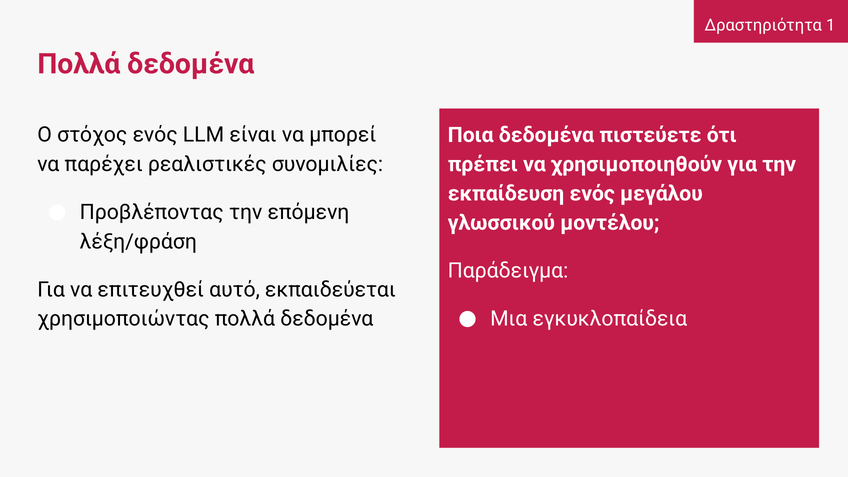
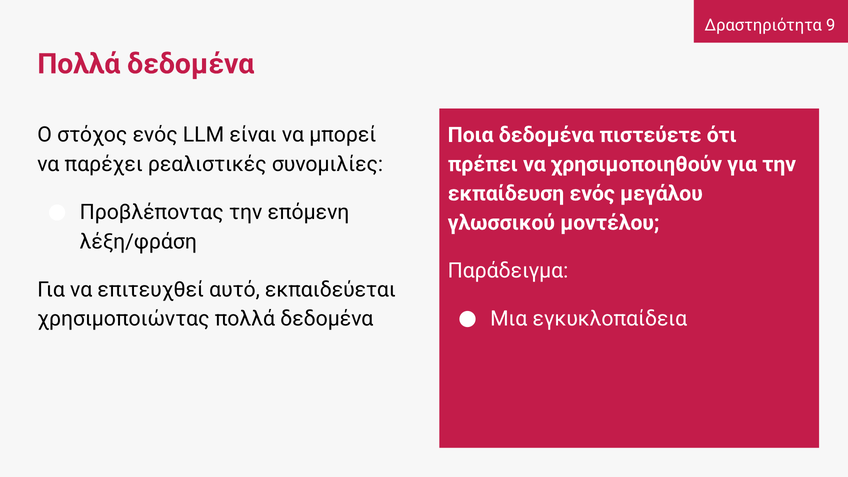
1: 1 -> 9 (831, 25)
